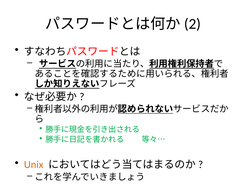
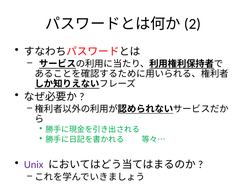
Unix colour: orange -> purple (34, 164)
